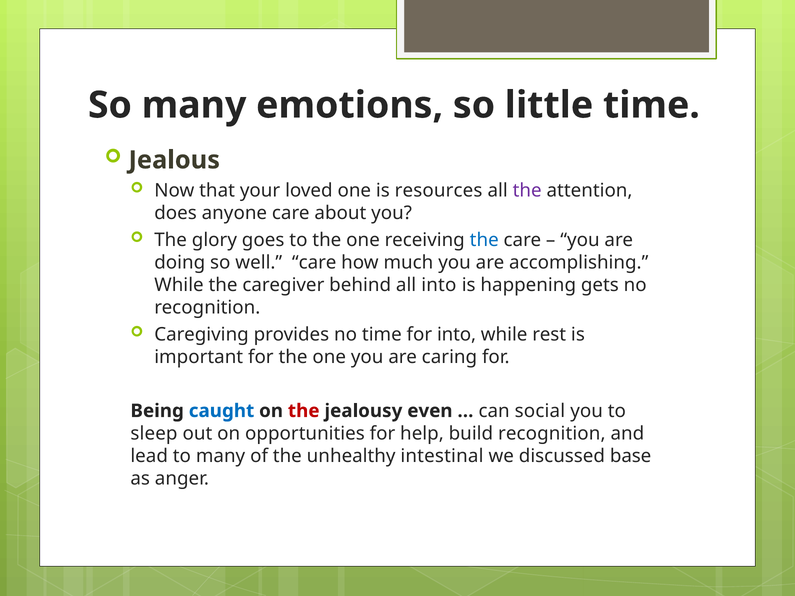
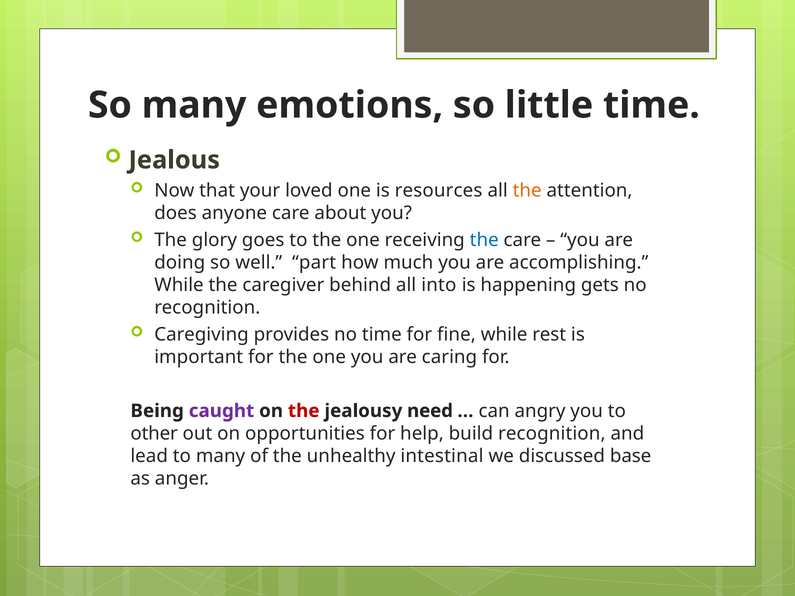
the colour: purple -> orange (527, 191)
well care: care -> part (314, 263)
for into: into -> fine (456, 335)
caught colour: blue -> purple (222, 411)
even: even -> need (430, 411)
social: social -> angry (540, 411)
sleep: sleep -> other (154, 434)
